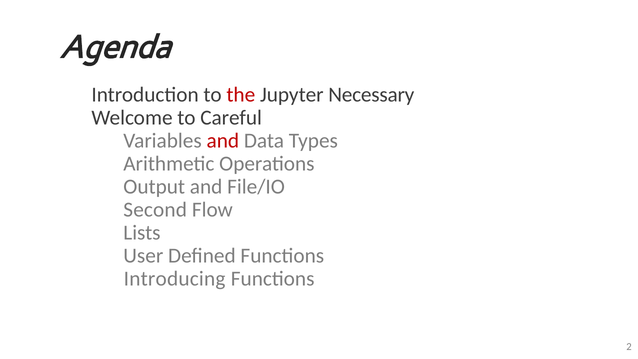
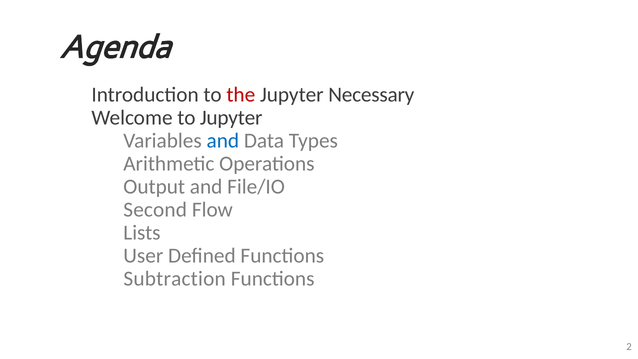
to Careful: Careful -> Jupyter (231, 118)
and colour: red -> blue (223, 141)
Introducing: Introducing -> Subtraction (175, 278)
